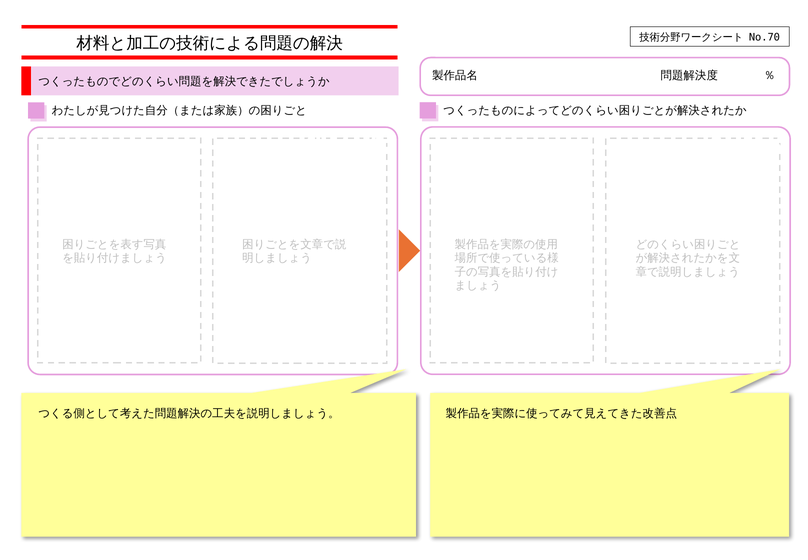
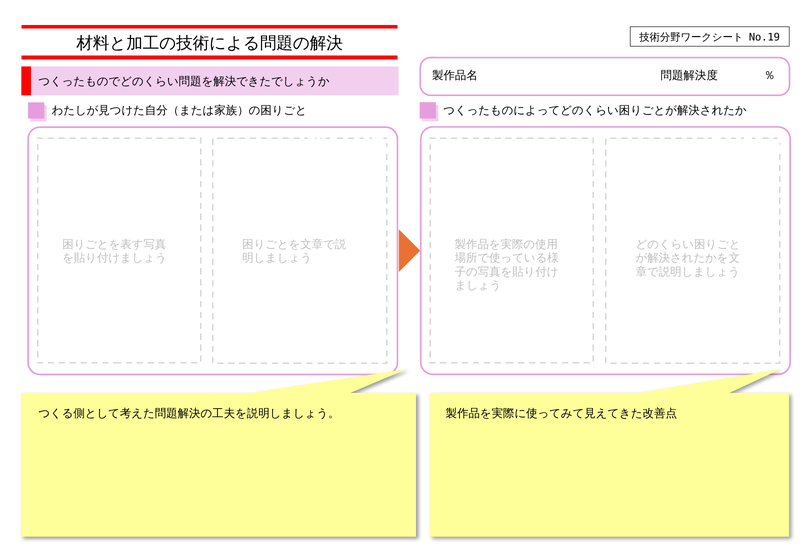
No.70: No.70 -> No.19 (764, 37)
